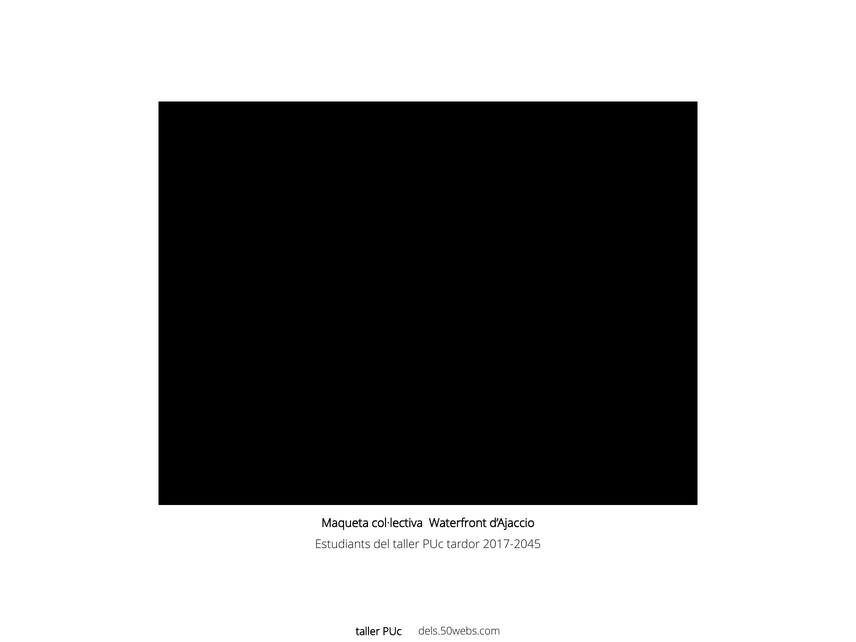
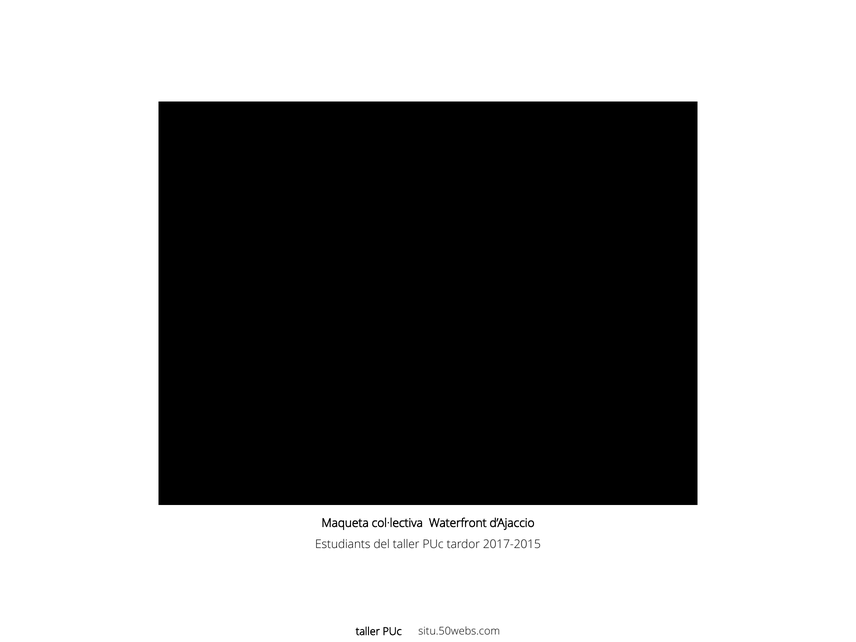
2017-2045: 2017-2045 -> 2017-2015 (512, 544)
dels.50webs.com: dels.50webs.com -> situ.50webs.com (459, 631)
